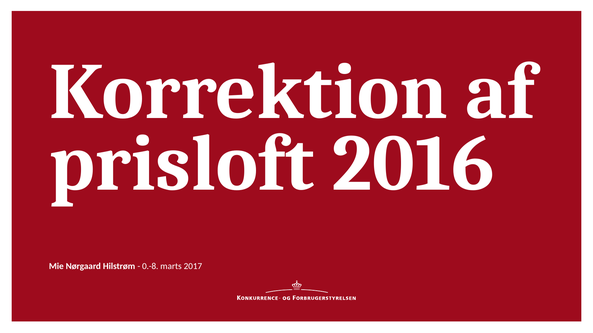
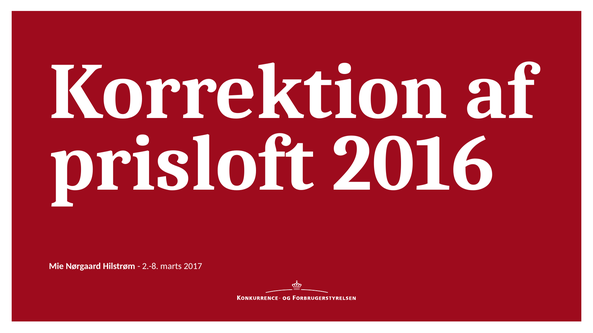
0.-8: 0.-8 -> 2.-8 (150, 267)
